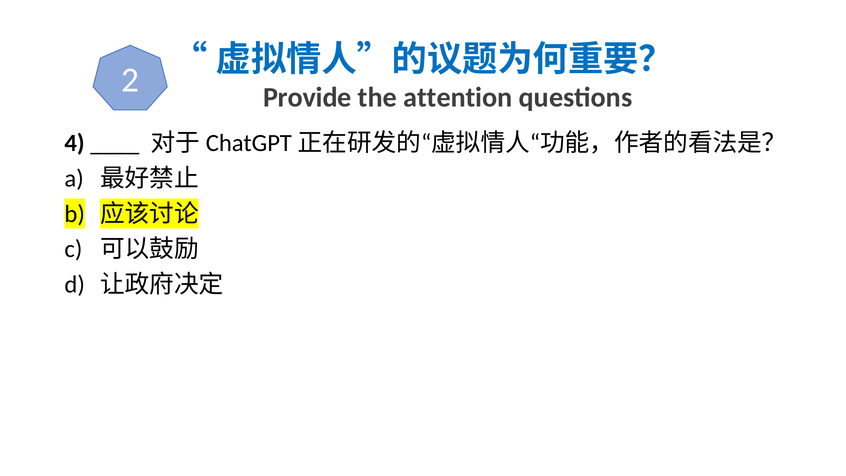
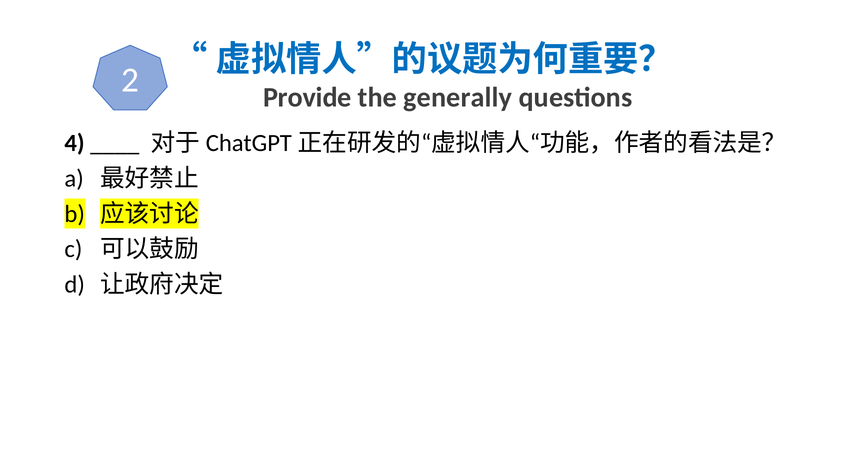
attention: attention -> generally (458, 98)
